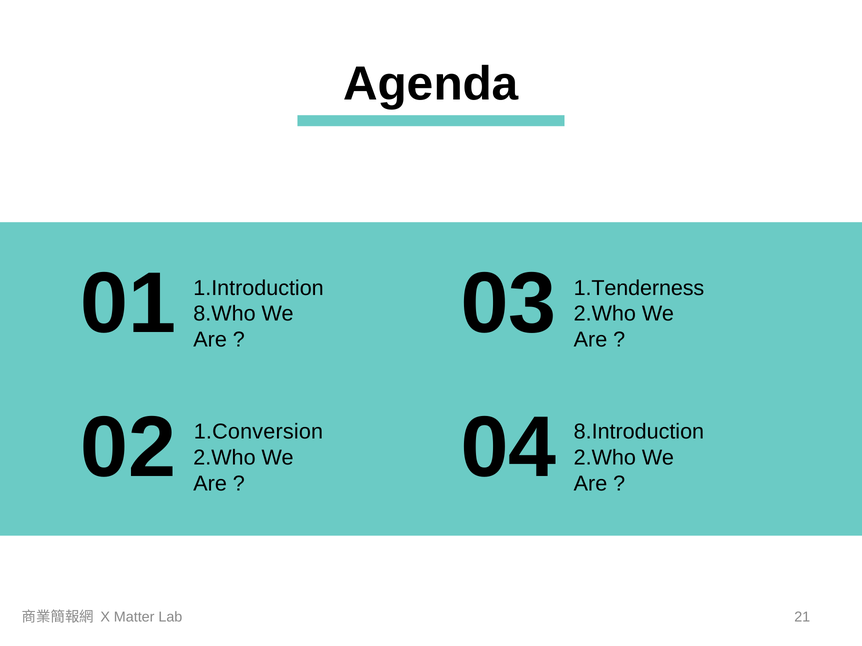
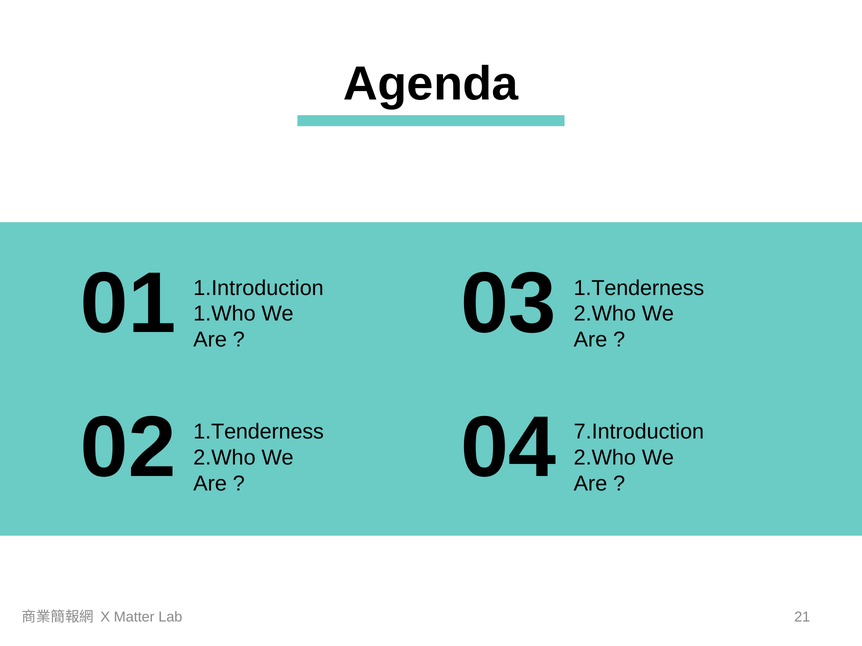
8.Who: 8.Who -> 1.Who (224, 314)
02 1.Conversion: 1.Conversion -> 1.Tenderness (259, 432)
8.Introduction: 8.Introduction -> 7.Introduction (639, 432)
